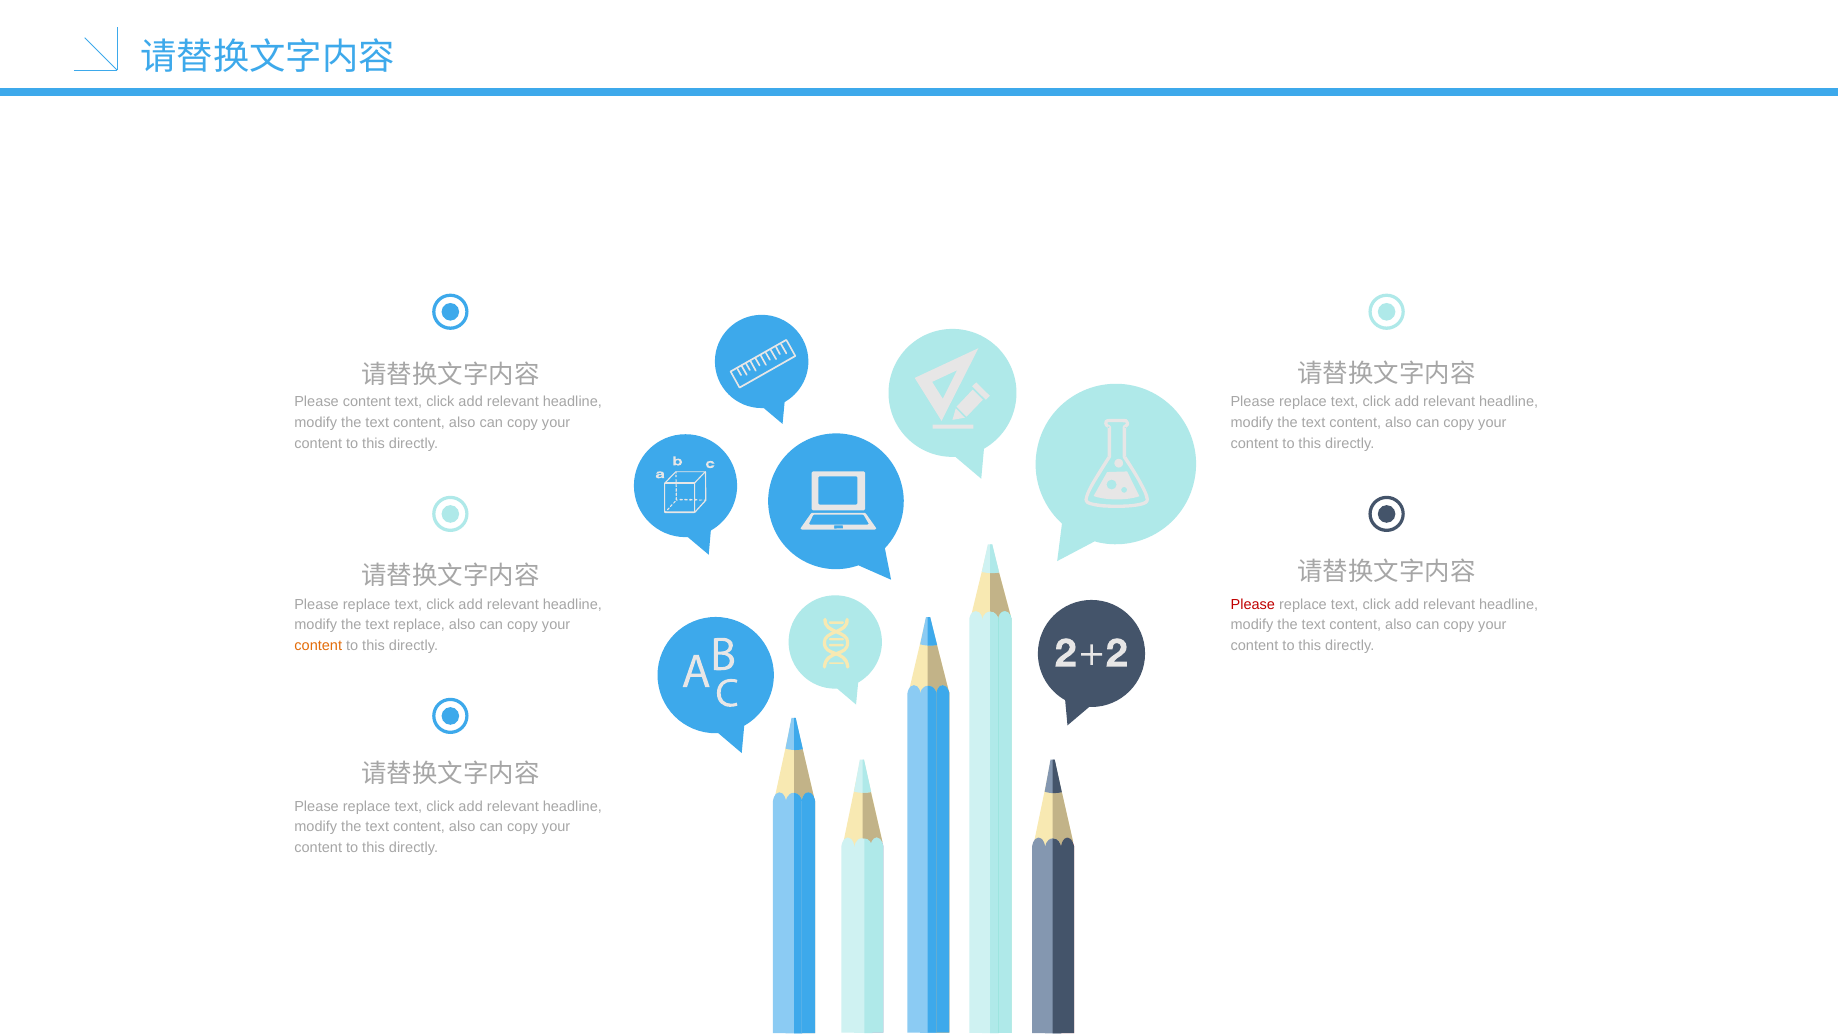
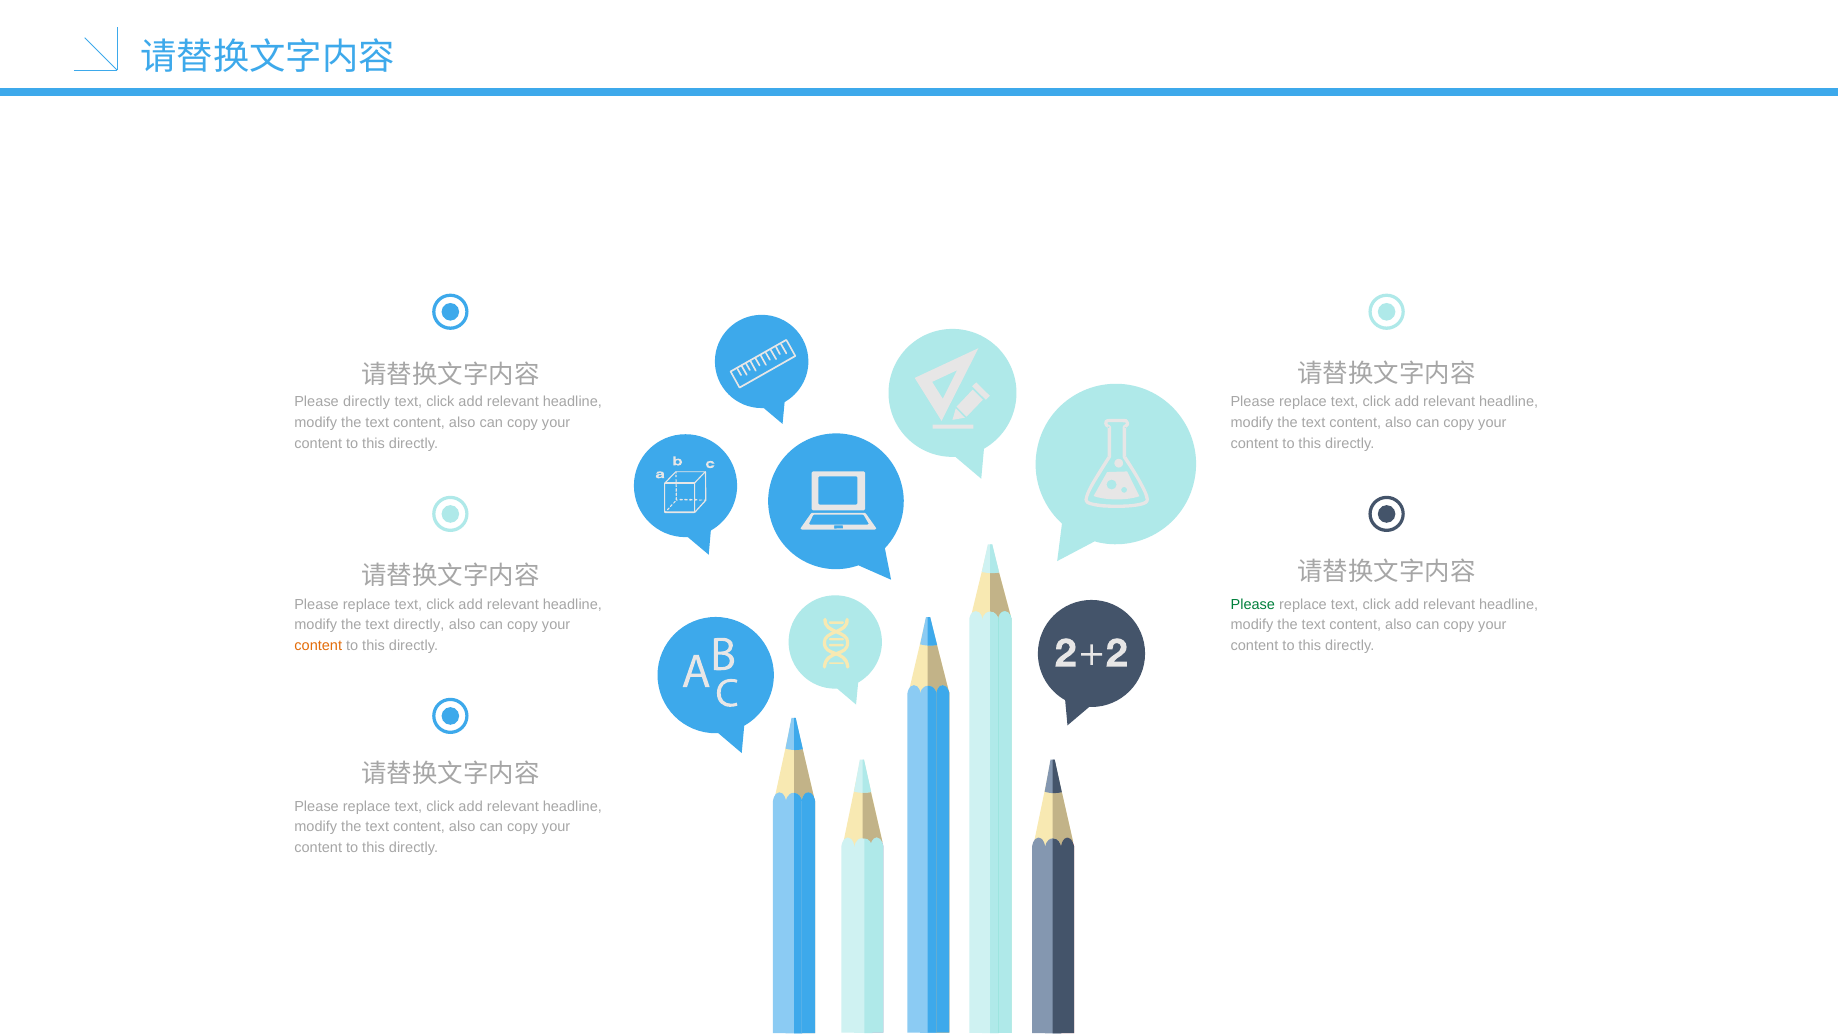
Please content: content -> directly (367, 402)
Please colour: red -> green (1253, 604)
text replace: replace -> directly (419, 625)
